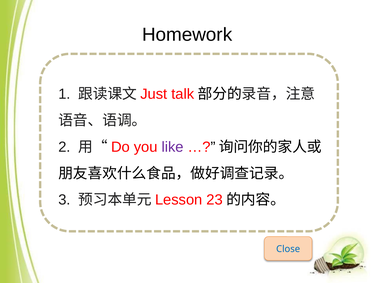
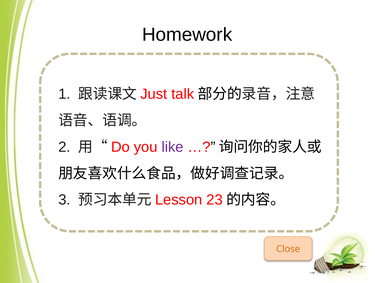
Close colour: blue -> orange (288, 250)
